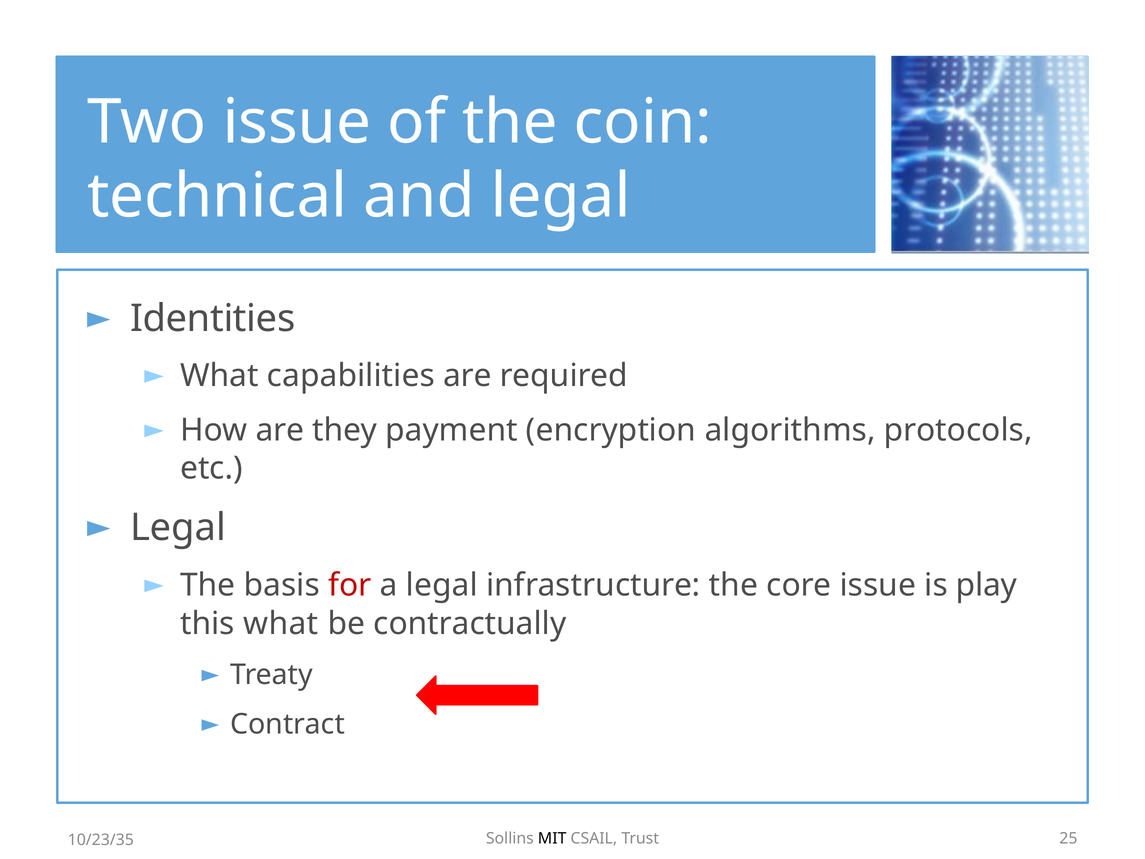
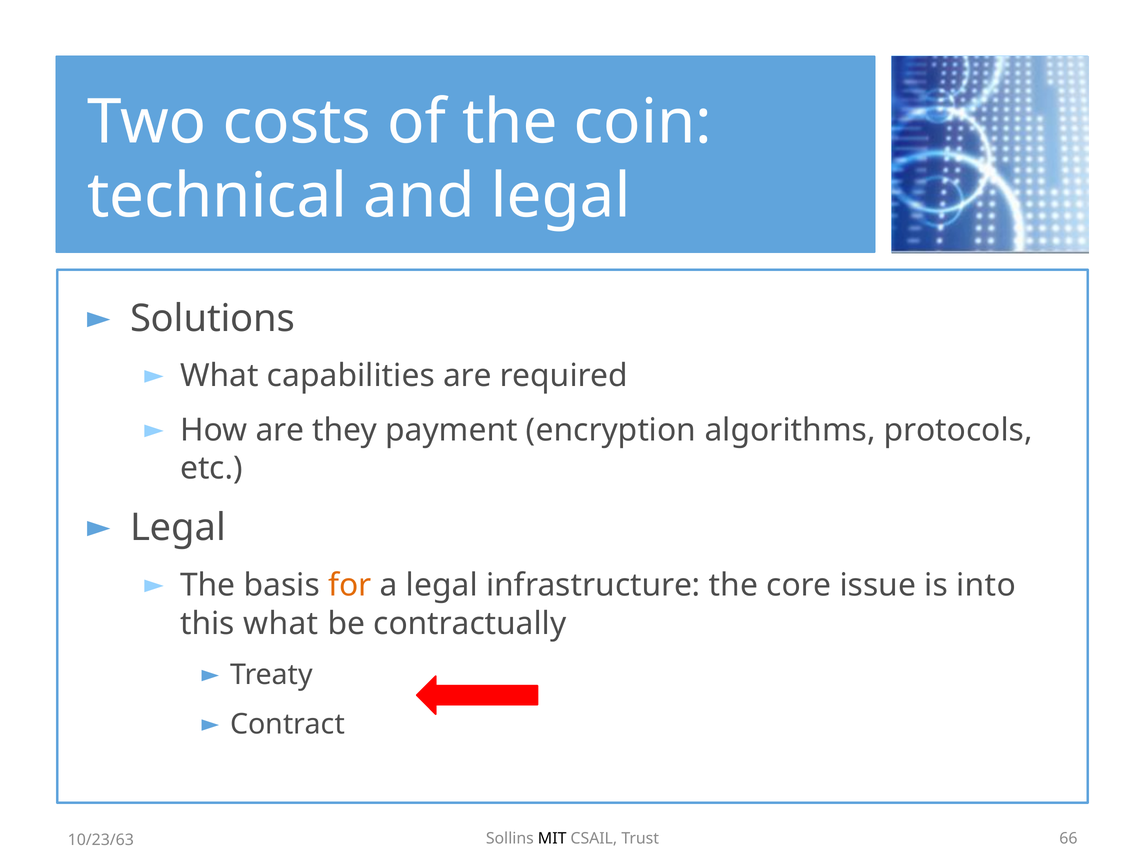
Two issue: issue -> costs (297, 122)
Identities: Identities -> Solutions (213, 318)
for colour: red -> orange (350, 585)
play: play -> into (986, 585)
25: 25 -> 66 (1068, 838)
10/23/35: 10/23/35 -> 10/23/63 (101, 840)
